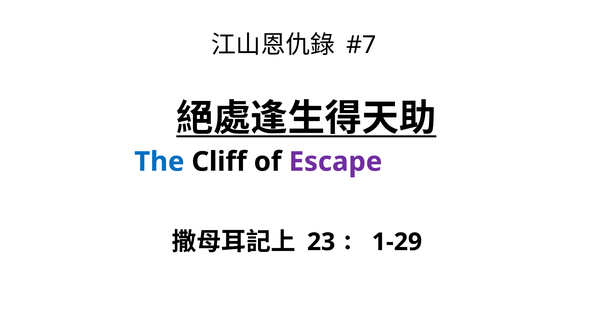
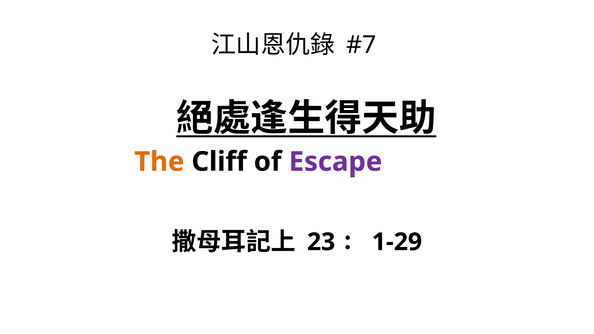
The colour: blue -> orange (159, 162)
